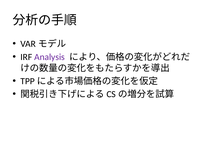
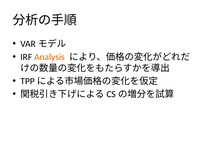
Analysis colour: purple -> orange (50, 57)
